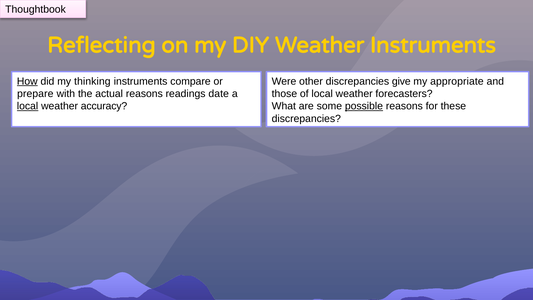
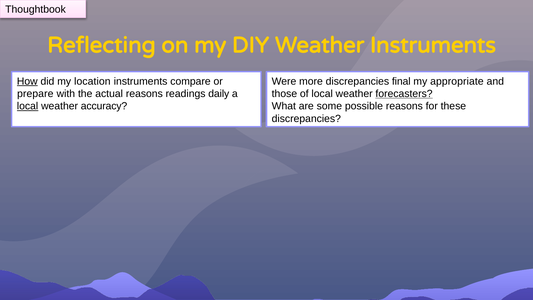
thinking: thinking -> location (92, 81)
other: other -> more (311, 81)
give: give -> final (401, 81)
date: date -> daily (219, 94)
forecasters underline: none -> present (404, 94)
possible underline: present -> none (364, 106)
